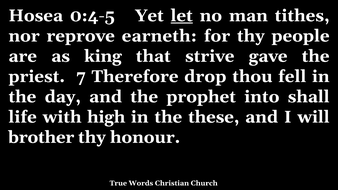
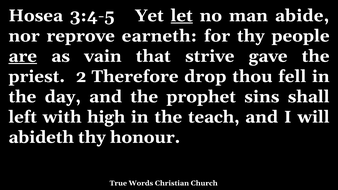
0:4-5: 0:4-5 -> 3:4-5 (92, 16)
tithes: tithes -> abide (302, 16)
are underline: none -> present (23, 56)
king: king -> vain (103, 56)
7: 7 -> 2 (81, 77)
into: into -> sins (262, 97)
life: life -> left (23, 117)
these: these -> teach (214, 117)
brother: brother -> abideth (41, 137)
